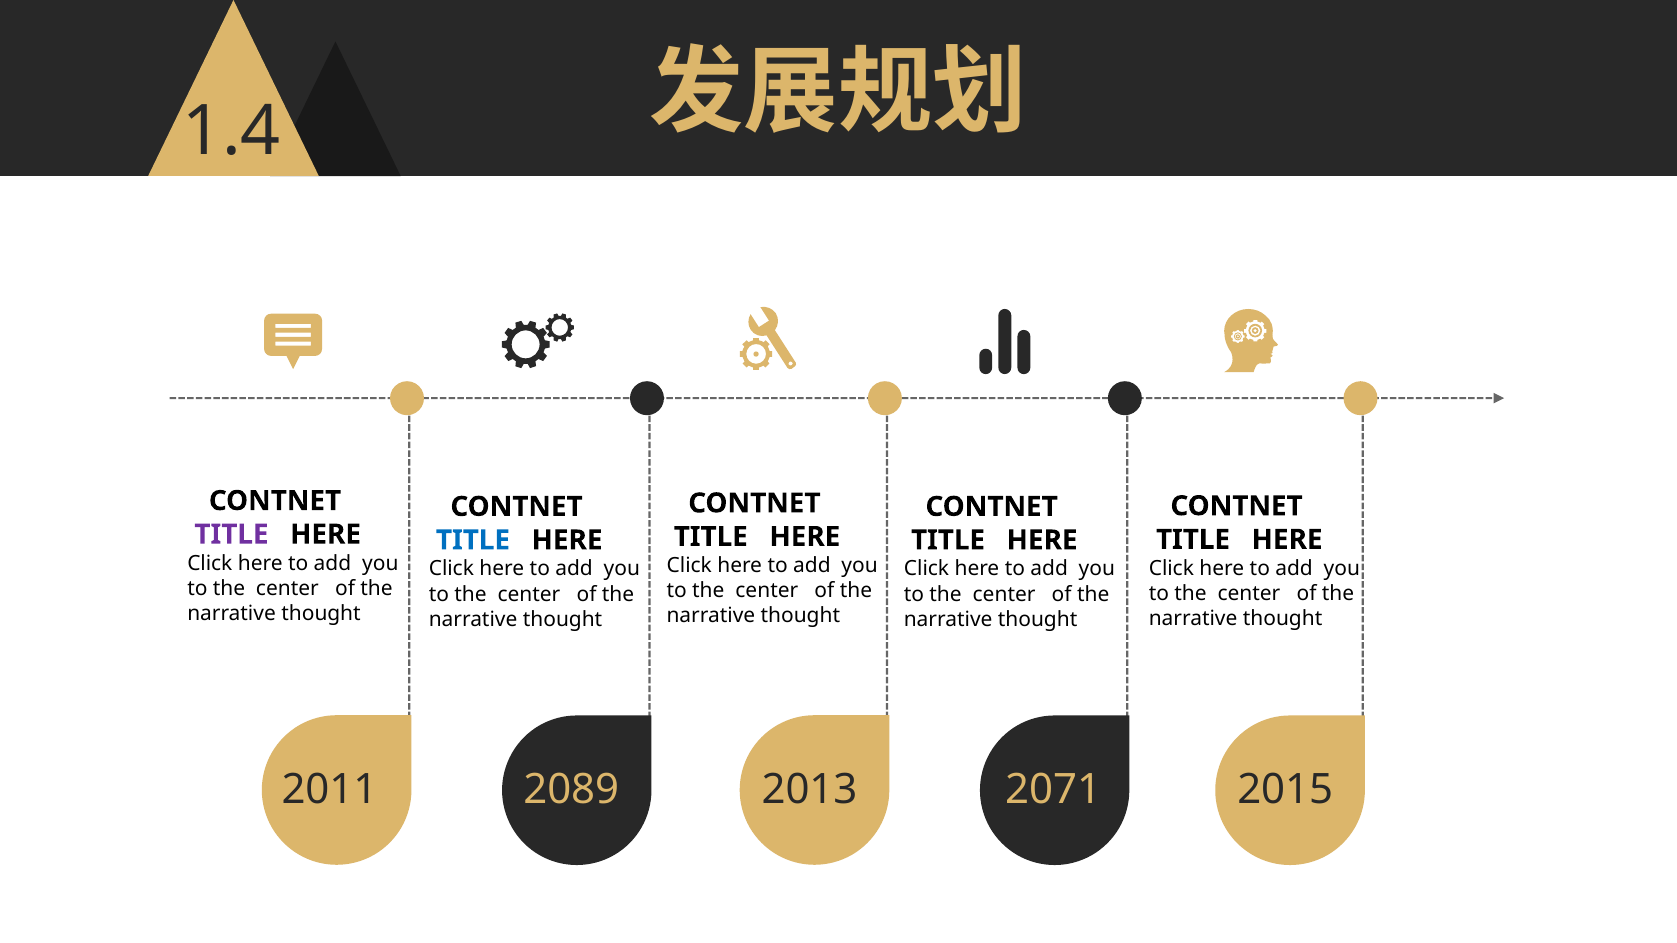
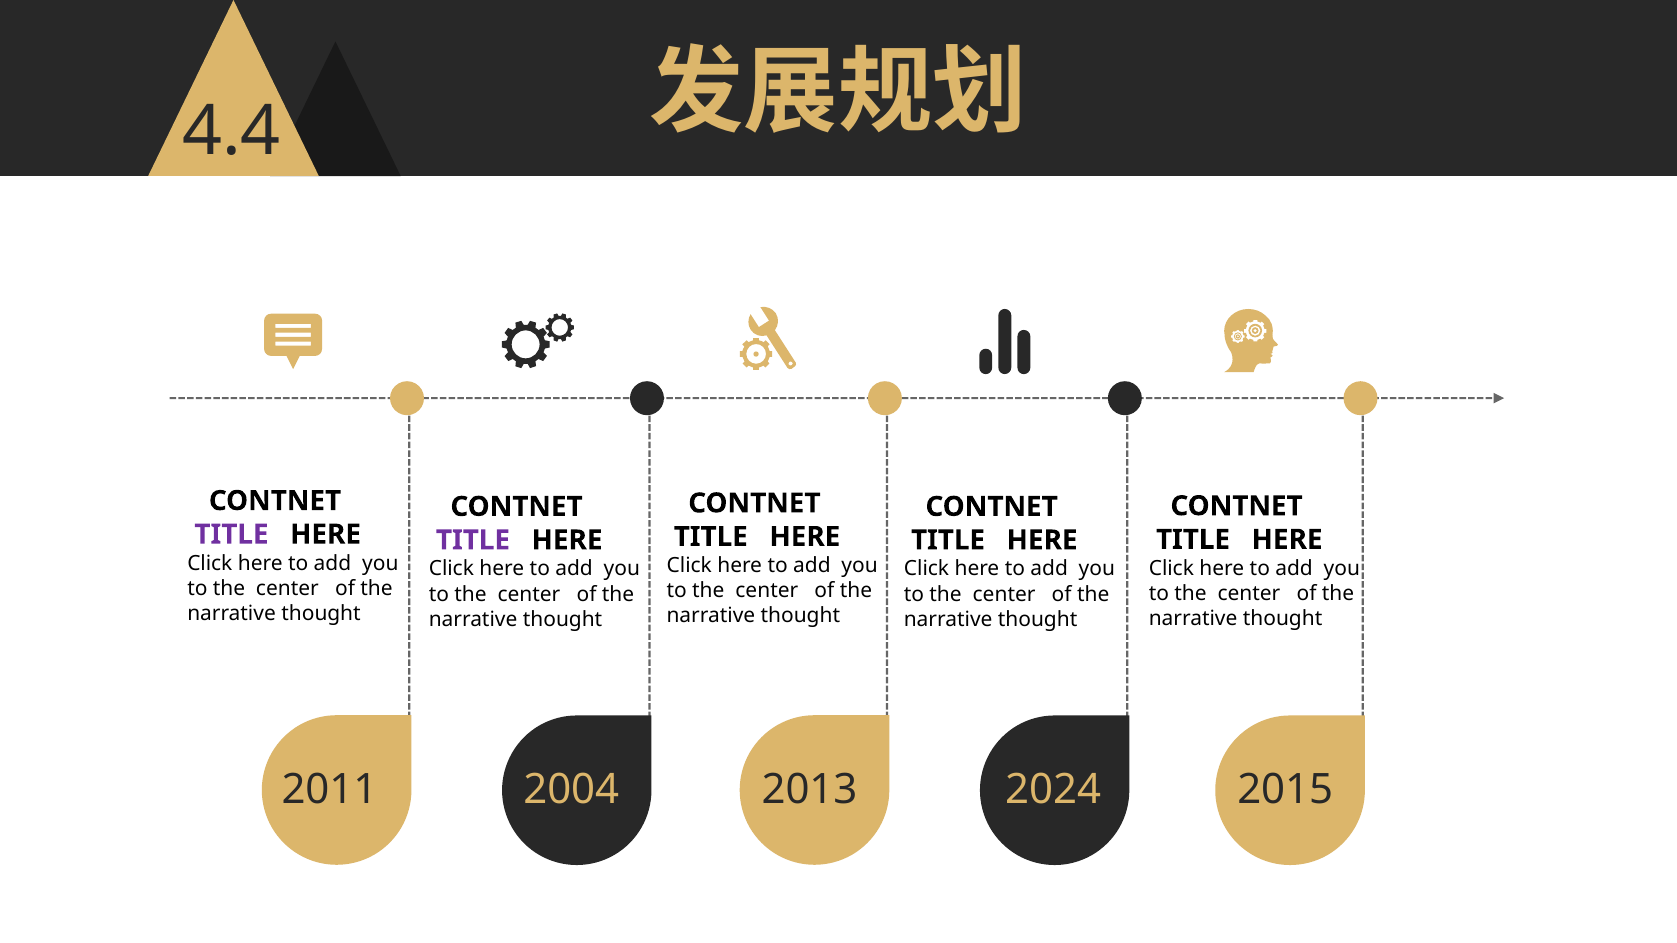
1.4: 1.4 -> 4.4 (231, 132)
TITLE colour: blue -> purple (473, 540)
2089: 2089 -> 2004 (571, 790)
2071: 2071 -> 2024 (1053, 790)
